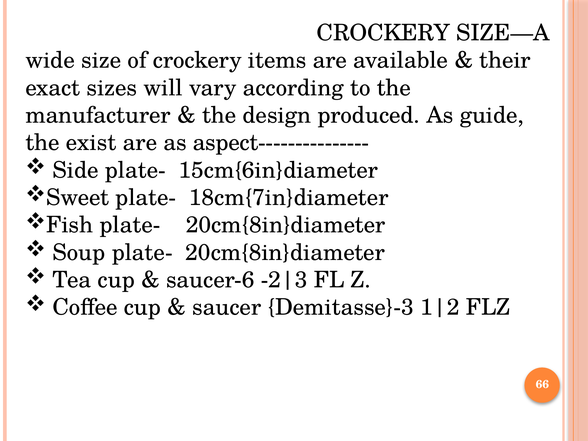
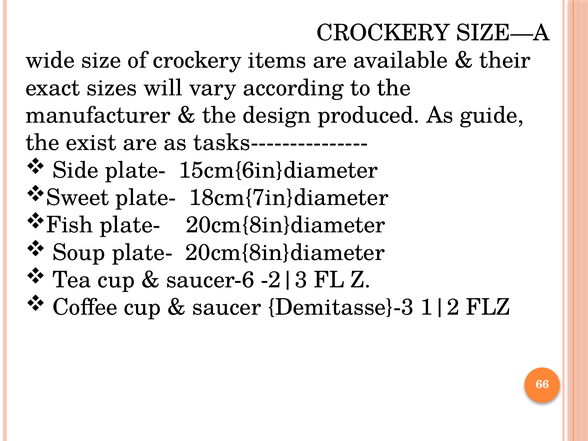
aspect---------------: aspect--------------- -> tasks--------------- (281, 143)
